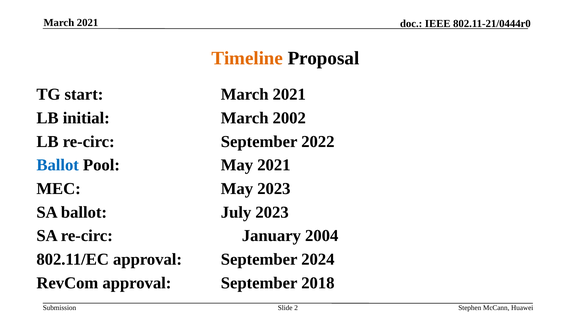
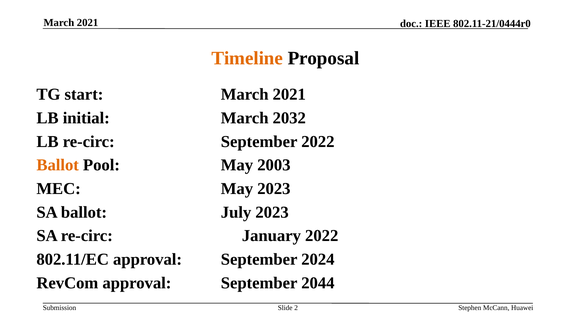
2002: 2002 -> 2032 (289, 118)
Ballot colour: blue -> orange (58, 165)
May 2021: 2021 -> 2003 (274, 165)
January 2004: 2004 -> 2022 (322, 236)
2018: 2018 -> 2044 (318, 283)
